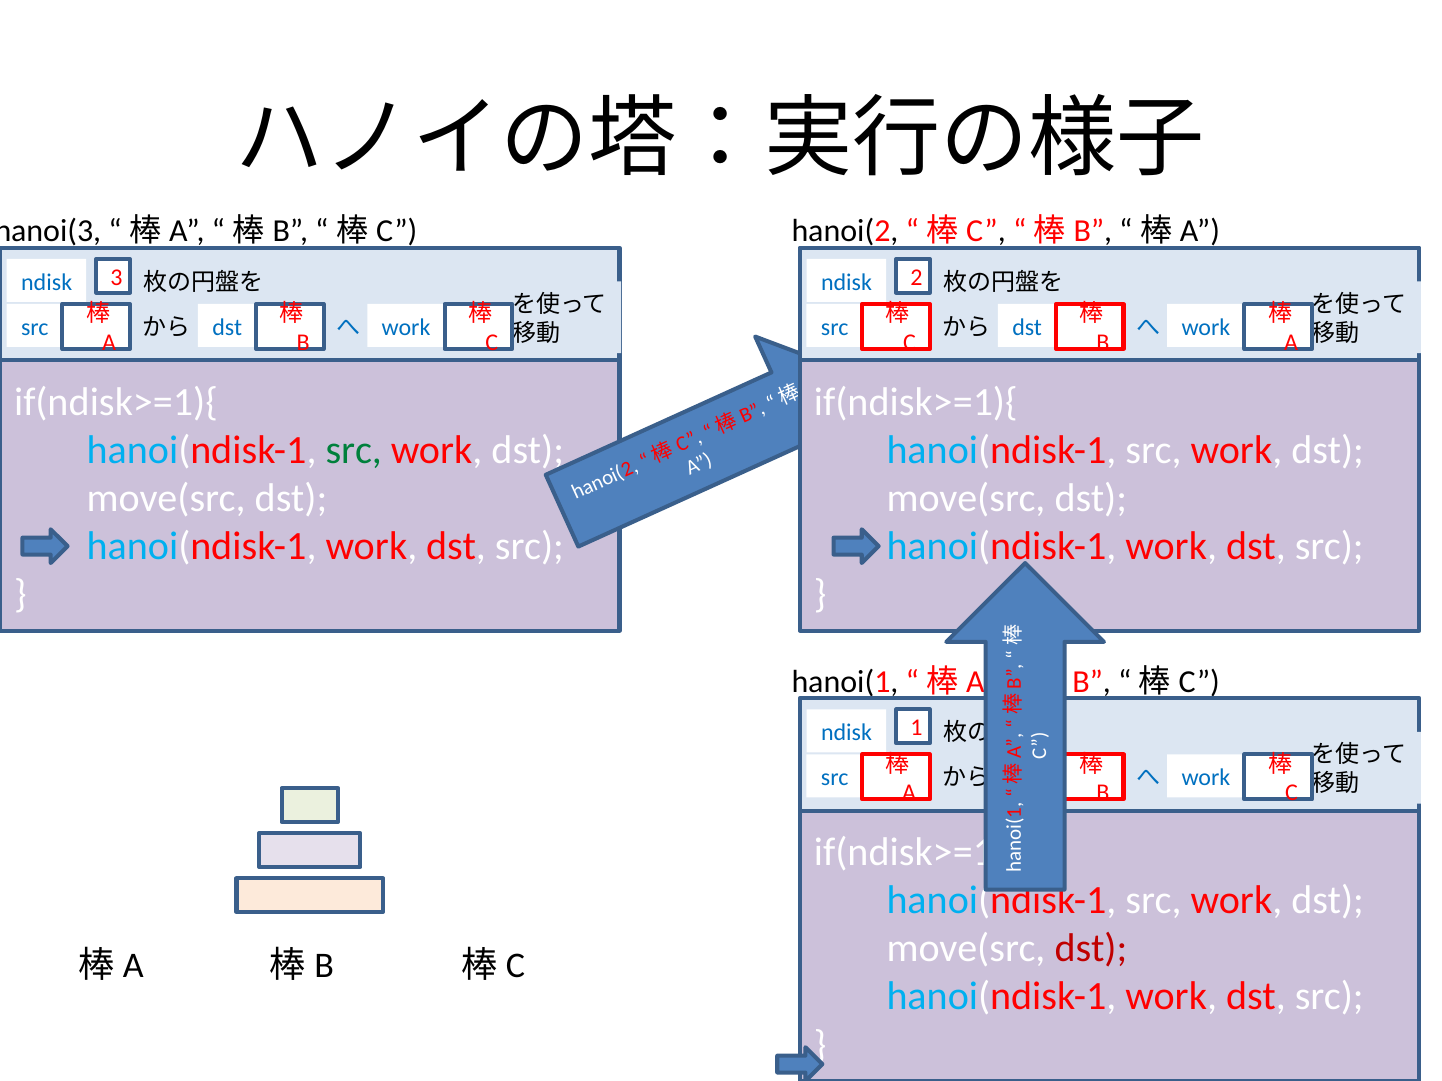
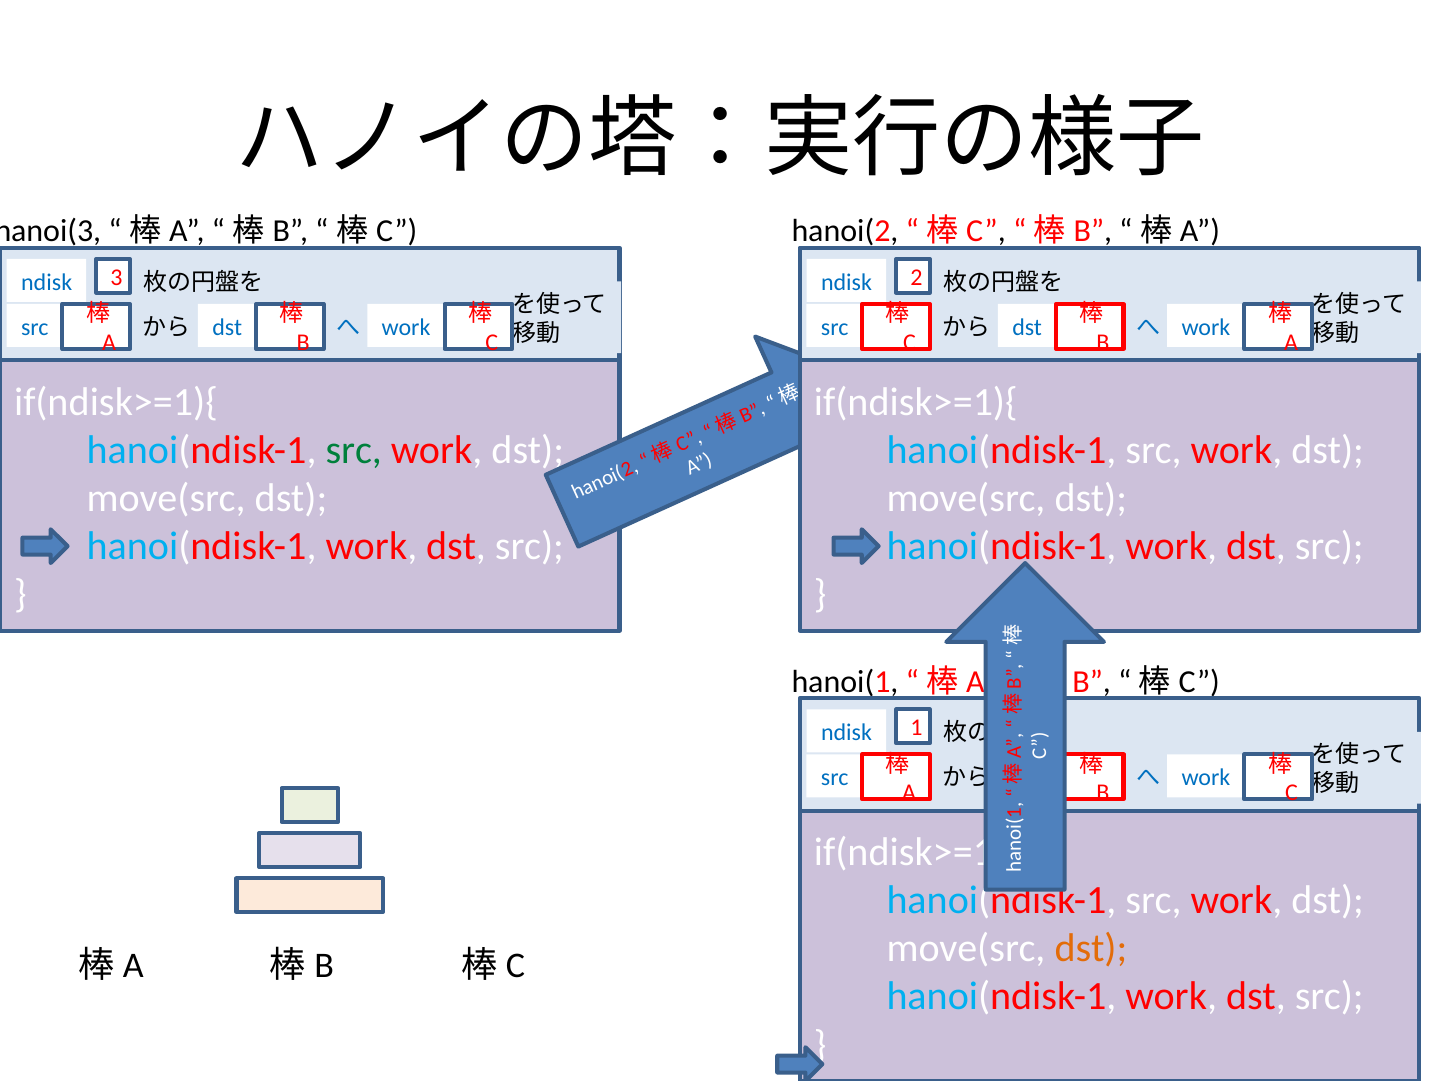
dst colour: red -> orange (1091, 949)
